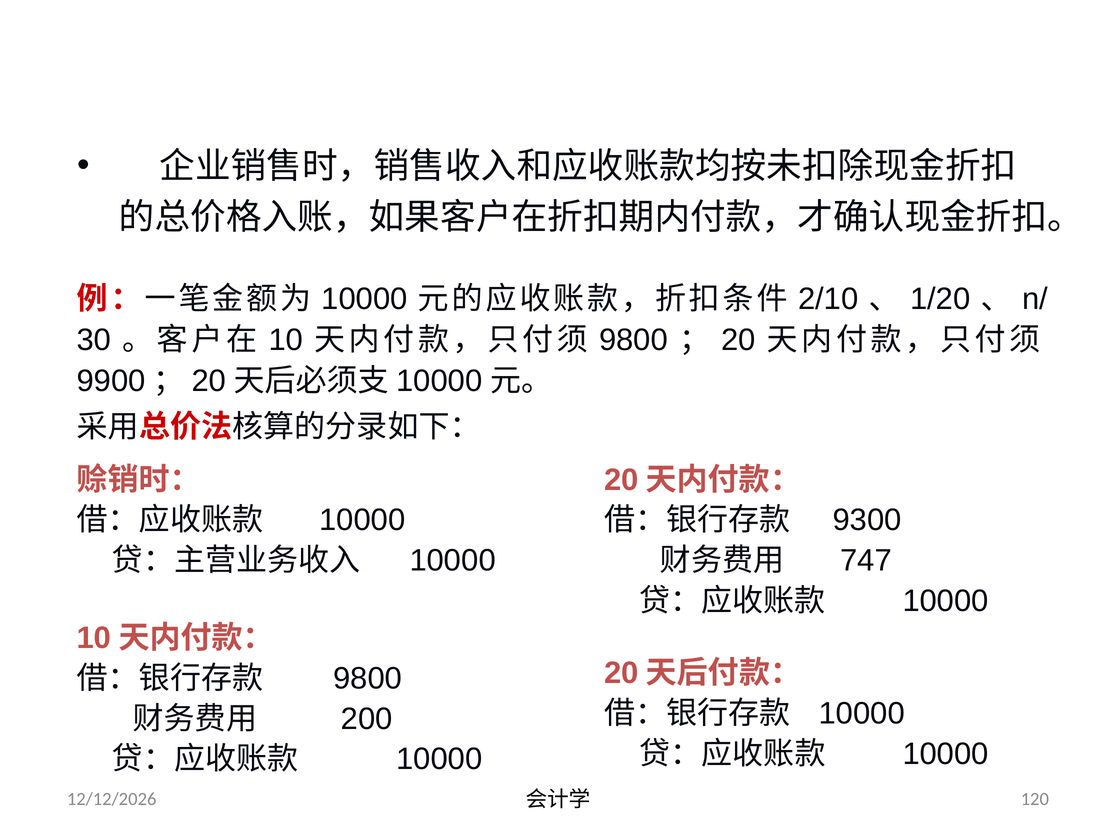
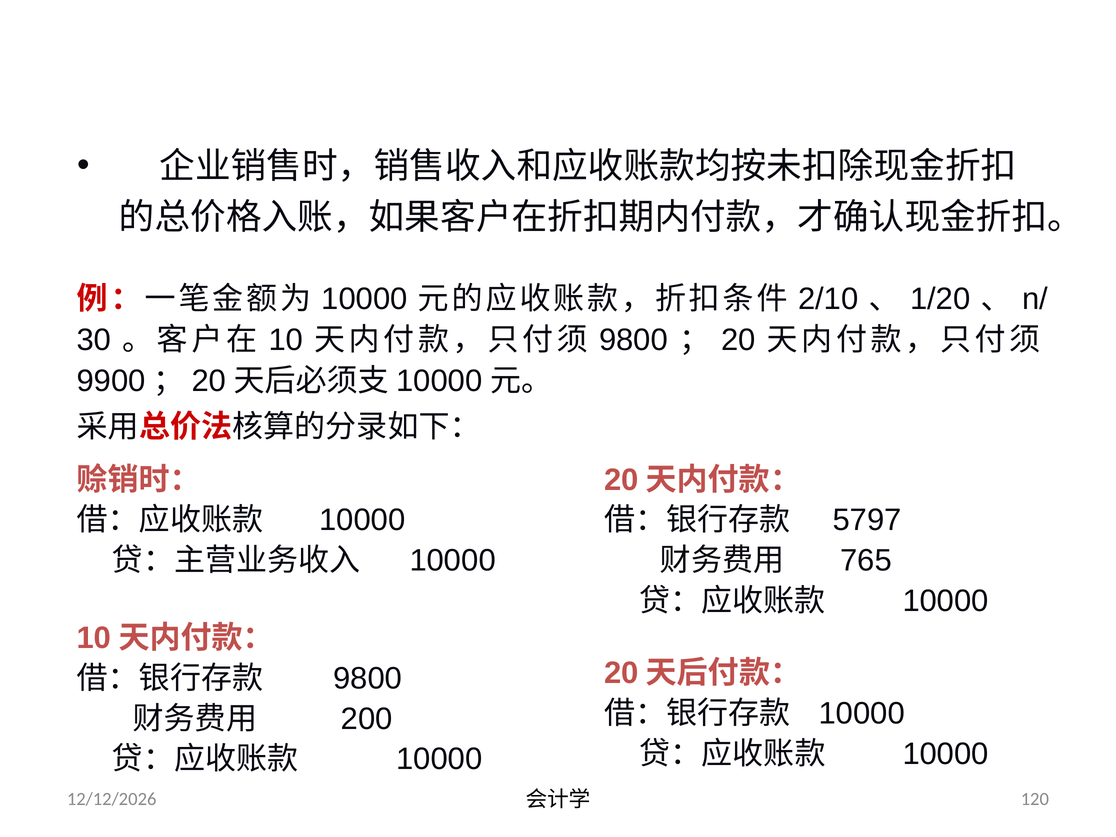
9300: 9300 -> 5797 (867, 520)
747: 747 -> 765 (866, 561)
